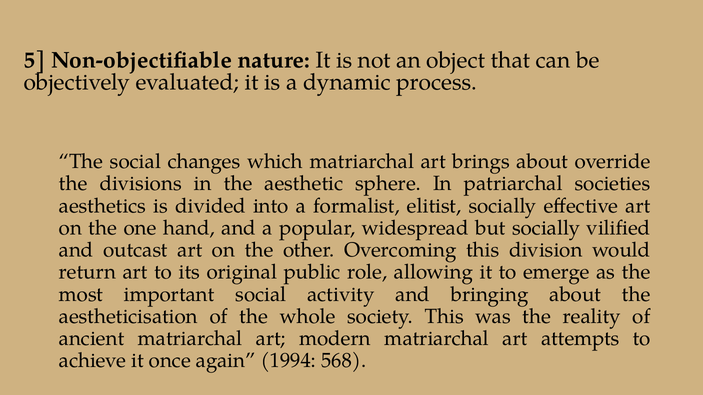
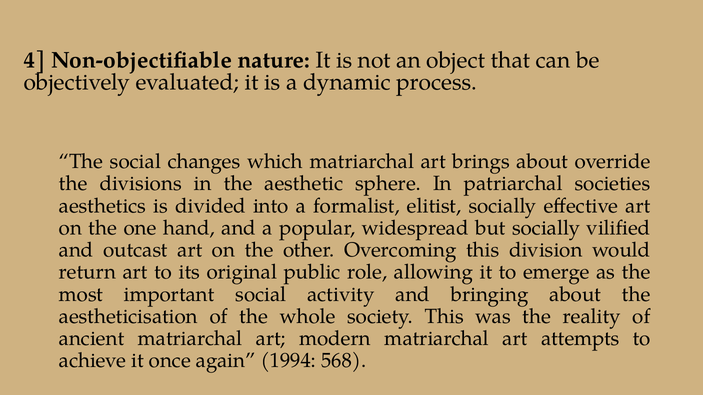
5: 5 -> 4 (35, 60)
